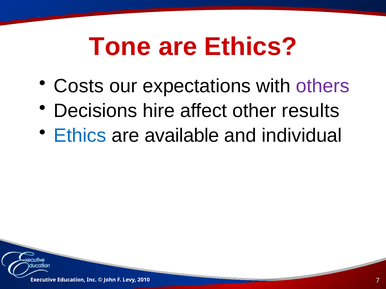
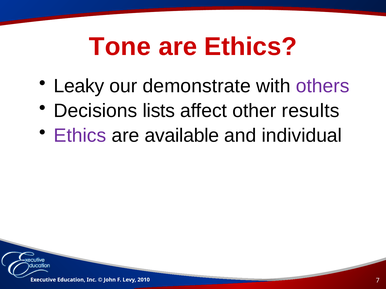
Costs: Costs -> Leaky (79, 86)
expectations: expectations -> demonstrate (197, 86)
hire: hire -> lists (159, 111)
Ethics colour: blue -> purple (80, 136)
